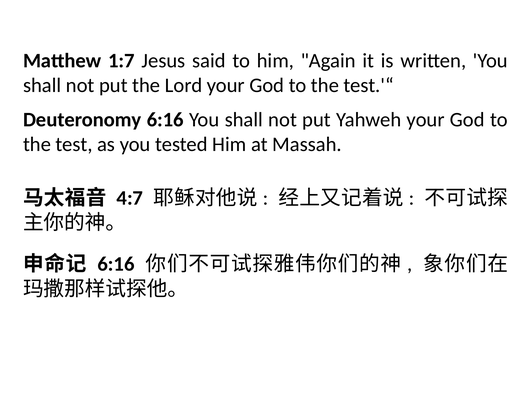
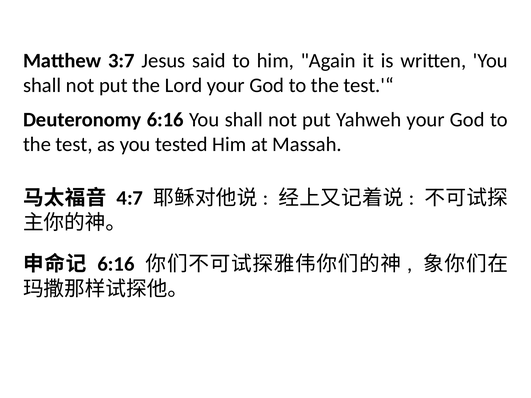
1:7: 1:7 -> 3:7 (121, 61)
